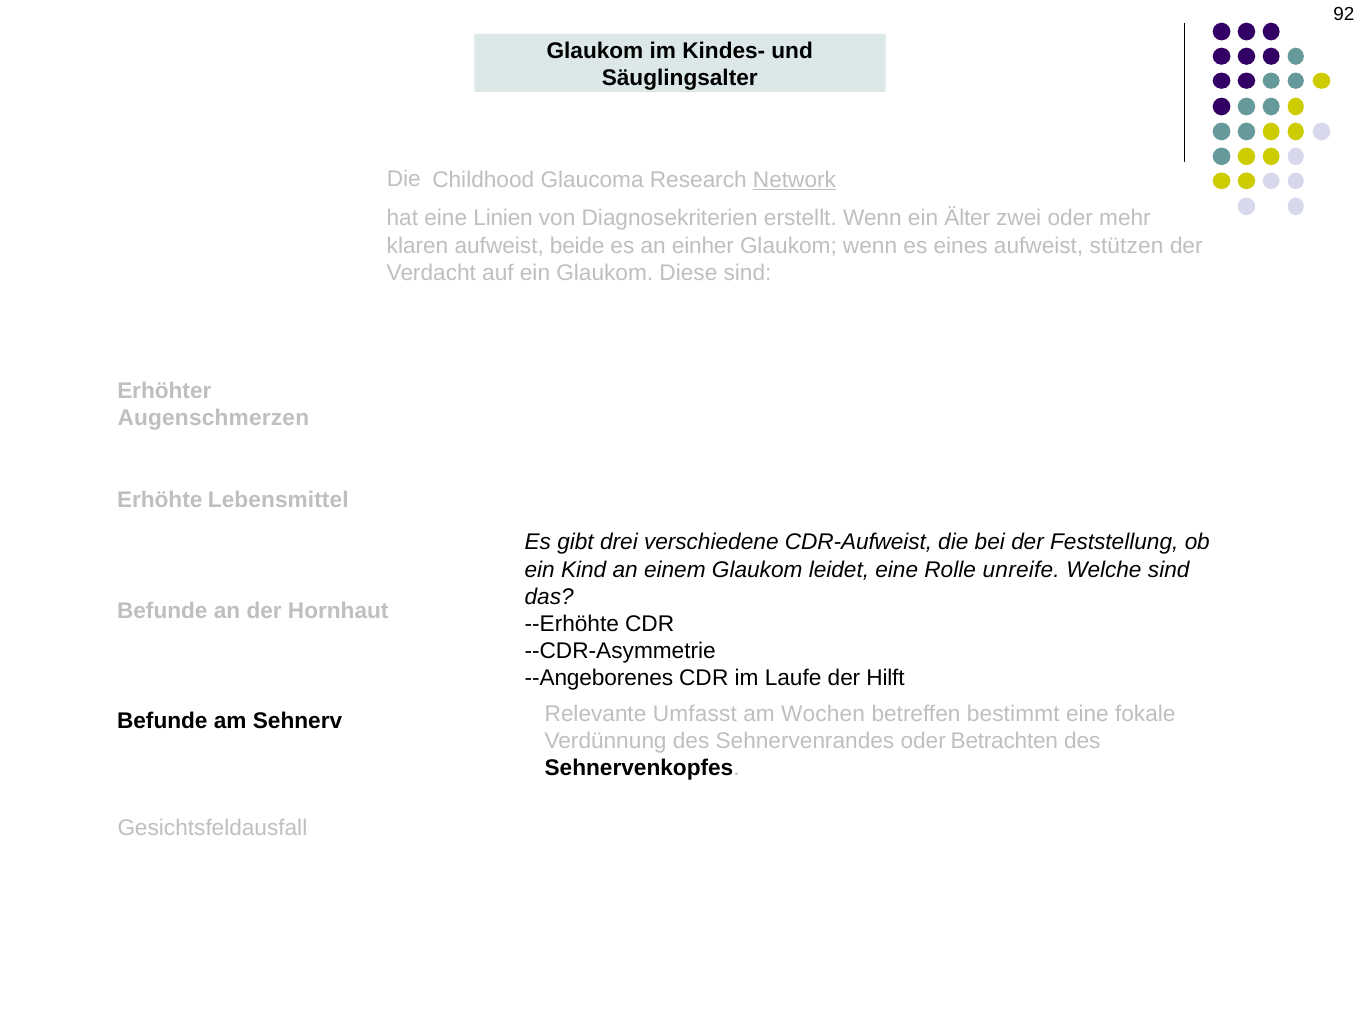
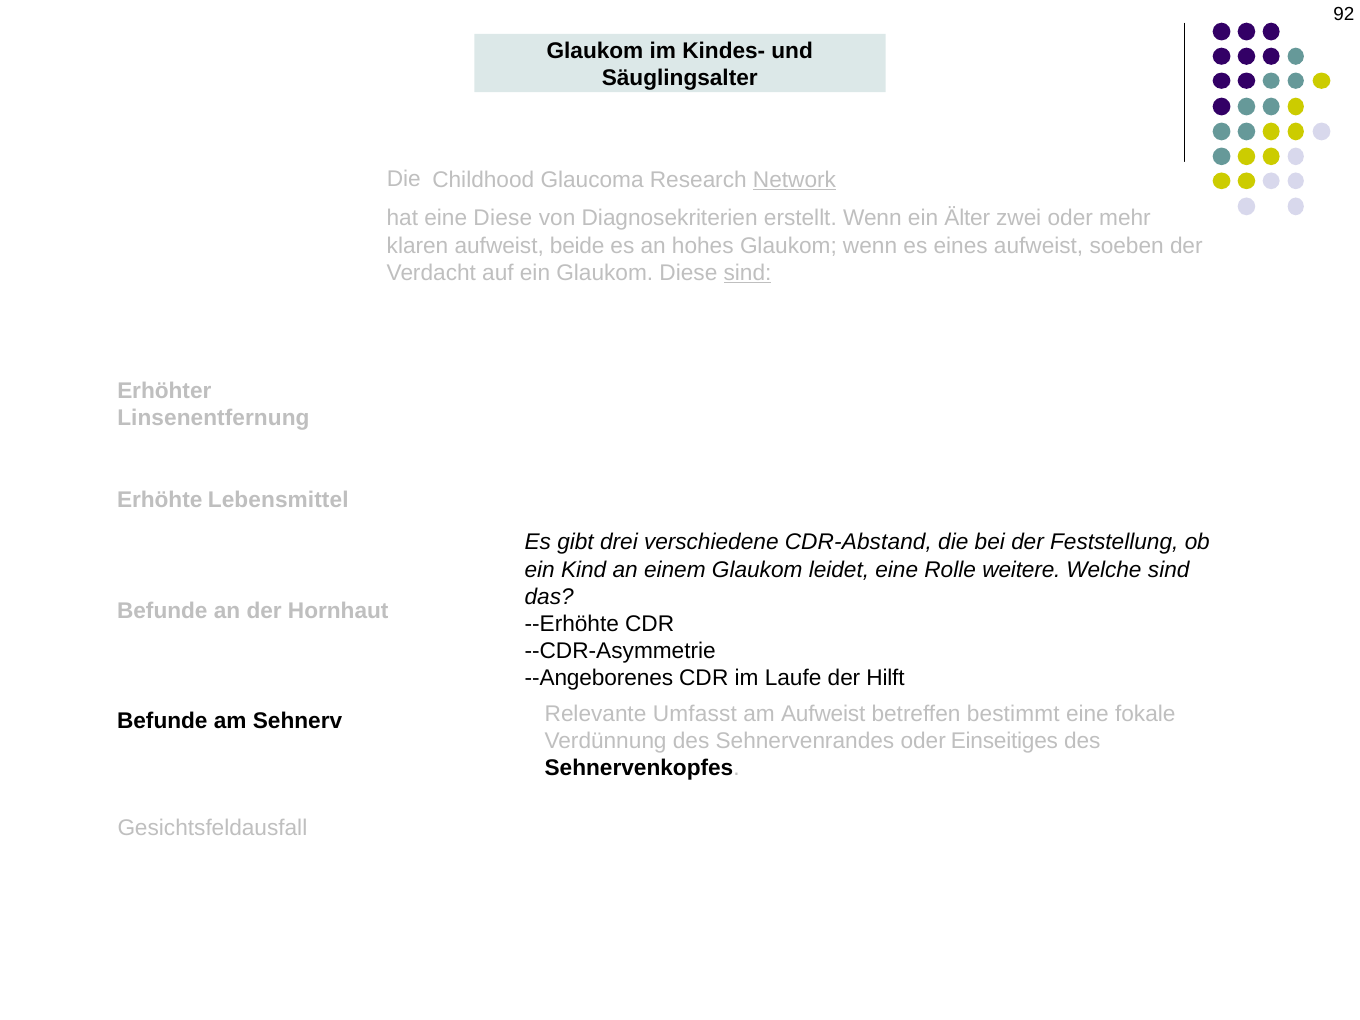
eine Linien: Linien -> Diese (503, 218)
einher: einher -> hohes (703, 246)
stützen: stützen -> soeben (1127, 246)
sind underline: none -> present (747, 273)
Augenschmerzen: Augenschmerzen -> Linsenentfernung (213, 418)
CDR-Aufweist: CDR-Aufweist -> CDR-Abstand (858, 542)
unreife: unreife -> weitere (1021, 570)
am Wochen: Wochen -> Aufweist (823, 714)
Betrachten: Betrachten -> Einseitiges (1004, 741)
